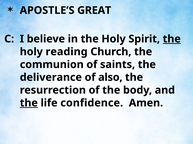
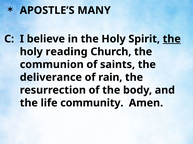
GREAT: GREAT -> MANY (94, 10)
also: also -> rain (110, 78)
the underline: present -> none (29, 103)
confidence: confidence -> community (92, 103)
